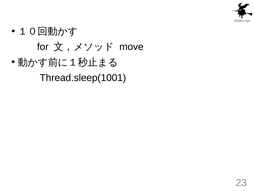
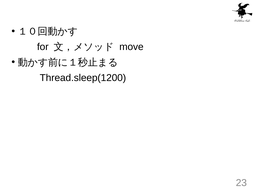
Thread.sleep(1001: Thread.sleep(1001 -> Thread.sleep(1200 (83, 78)
